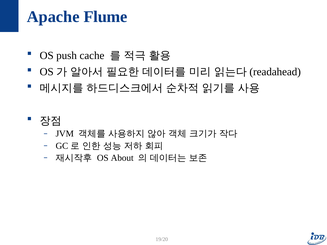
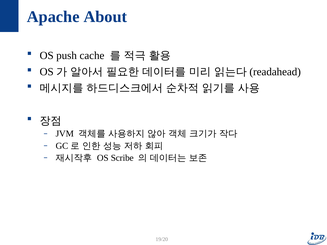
Flume: Flume -> About (105, 17)
About: About -> Scribe (122, 158)
